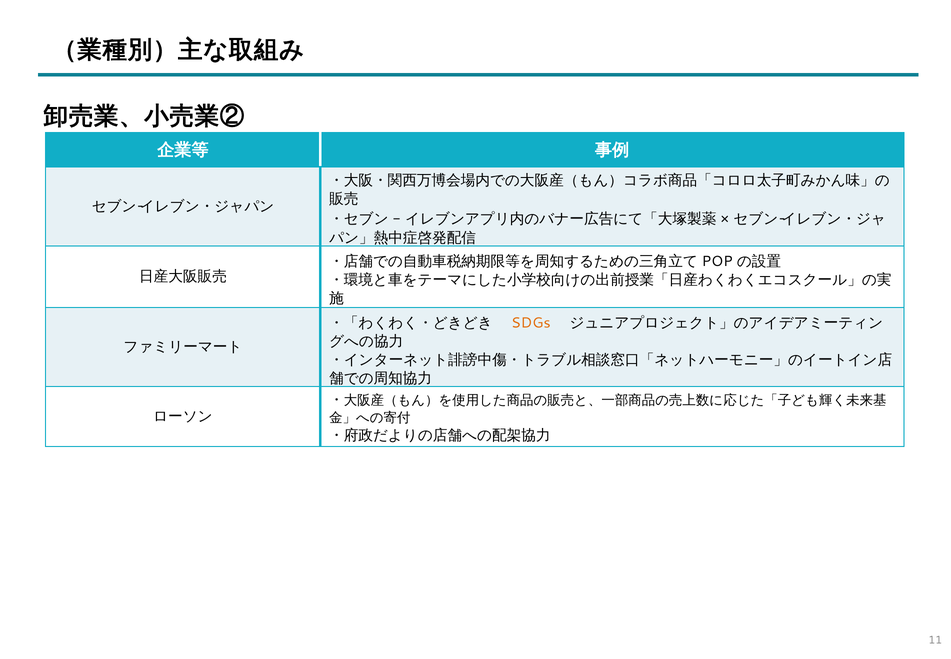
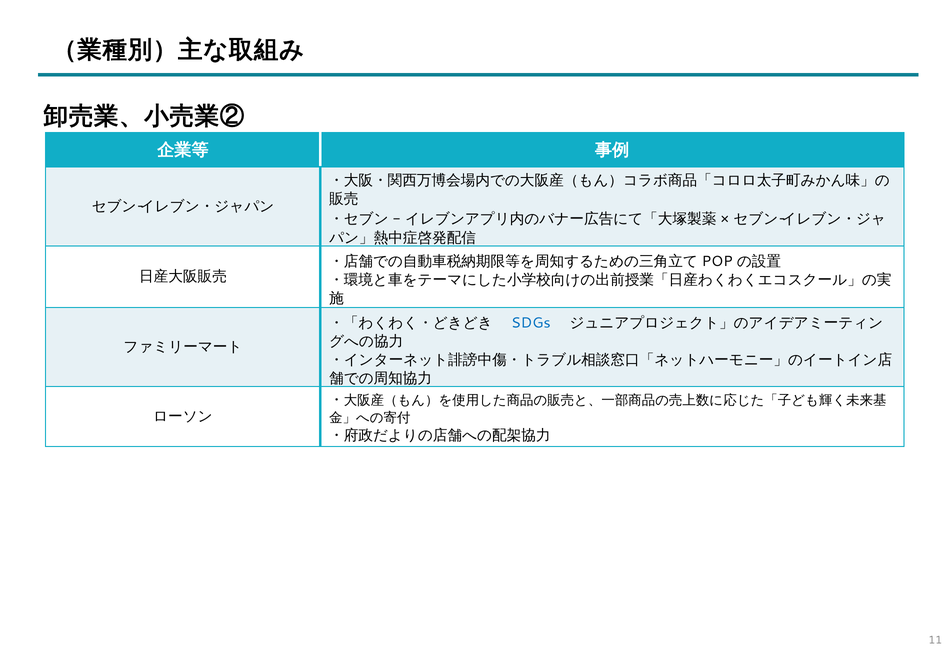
SDGs colour: orange -> blue (531, 323)
